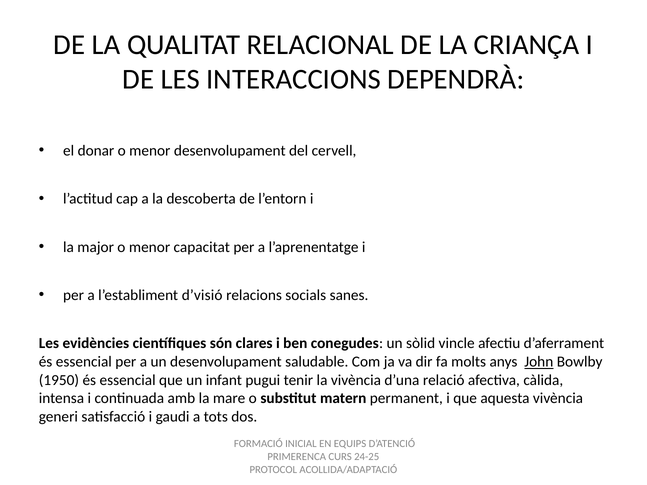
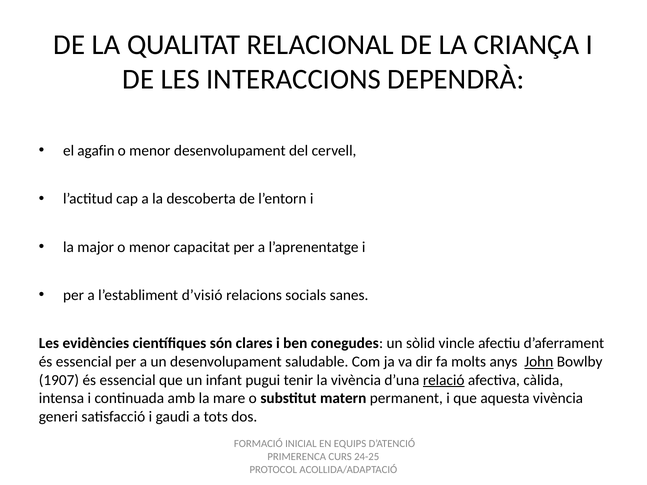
donar: donar -> agafin (96, 151)
1950: 1950 -> 1907 (59, 380)
relació underline: none -> present (444, 380)
